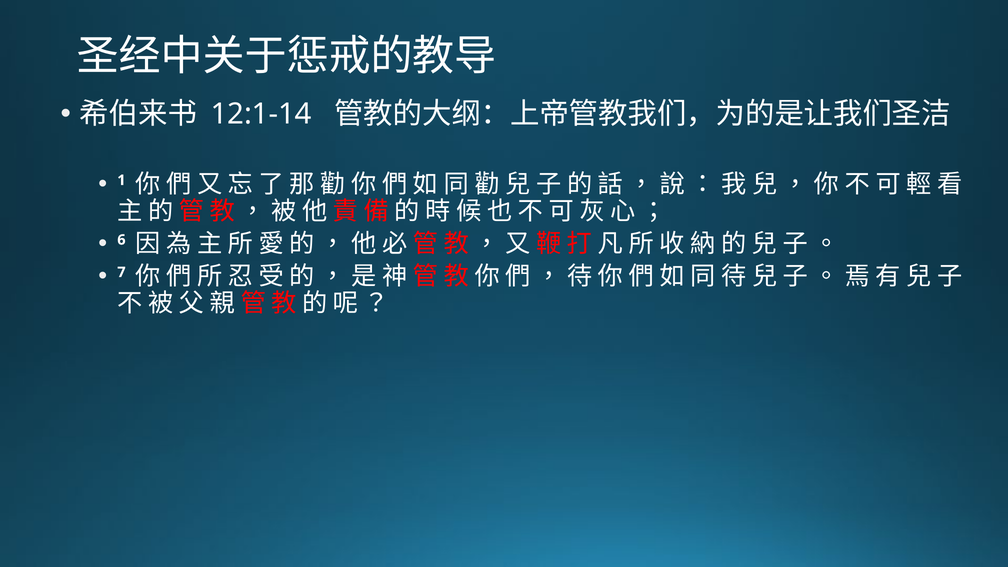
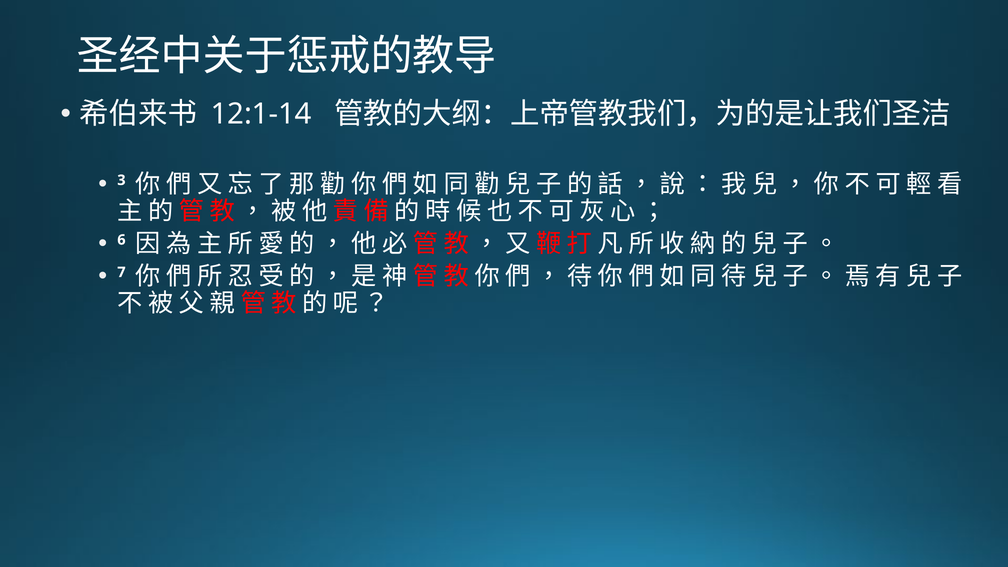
1: 1 -> 3 (121, 180)
